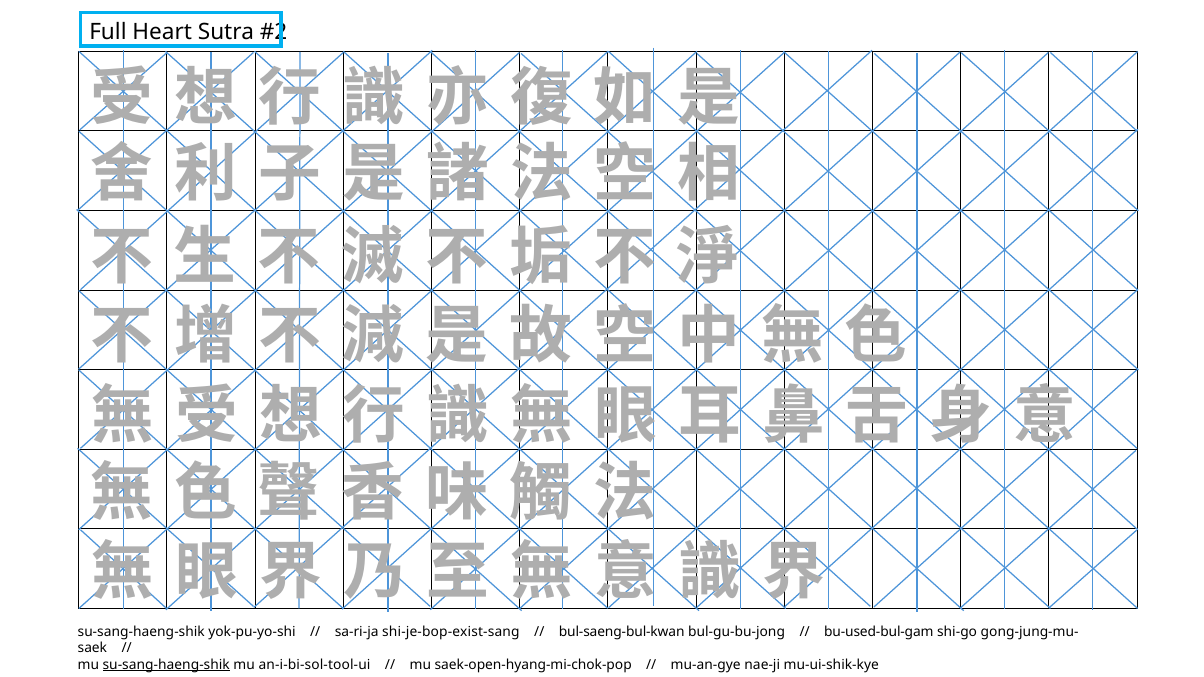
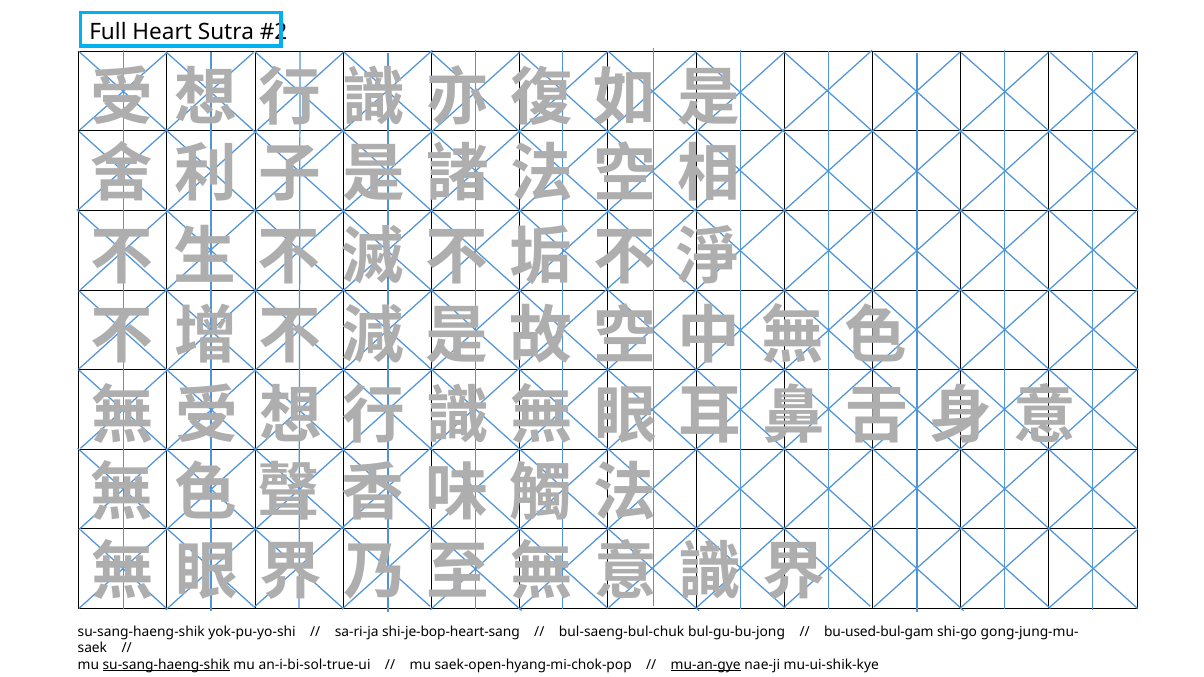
shi-je-bop-exist-sang: shi-je-bop-exist-sang -> shi-je-bop-heart-sang (451, 632)
bul-saeng-bul-kwan: bul-saeng-bul-kwan -> bul-saeng-bul-chuk (622, 632)
an-i-bi-sol-tool-ui: an-i-bi-sol-tool-ui -> an-i-bi-sol-true-ui (315, 665)
mu-an-gye underline: none -> present (706, 665)
